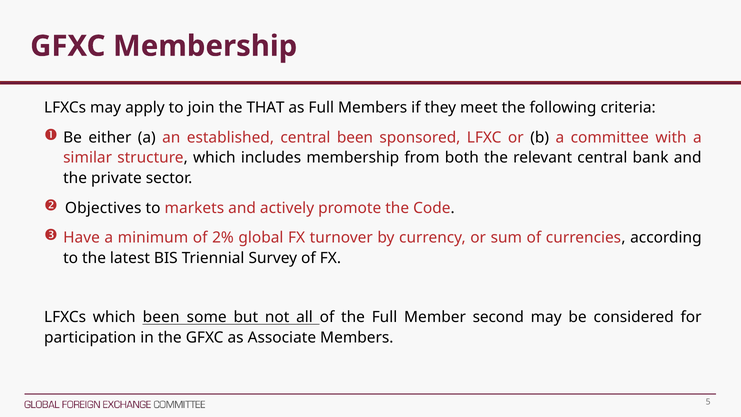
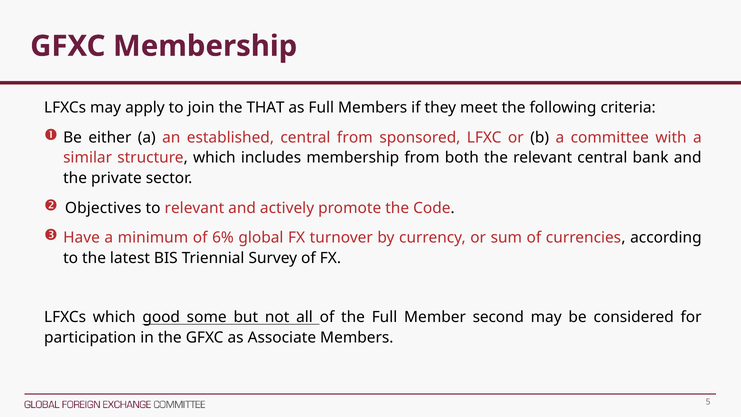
central been: been -> from (355, 137)
to markets: markets -> relevant (194, 208)
2%: 2% -> 6% (223, 237)
which been: been -> good (161, 317)
